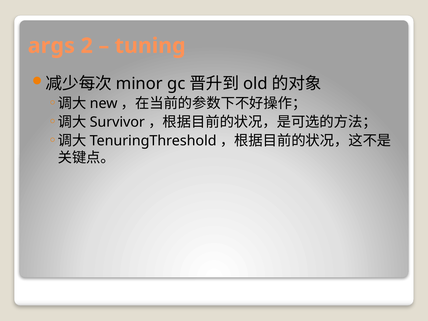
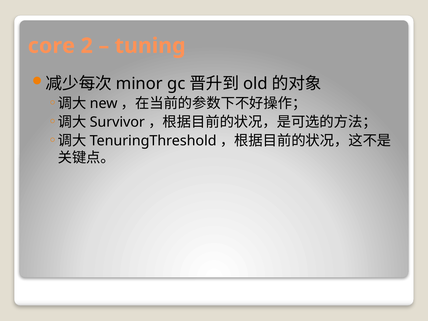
args: args -> core (51, 46)
